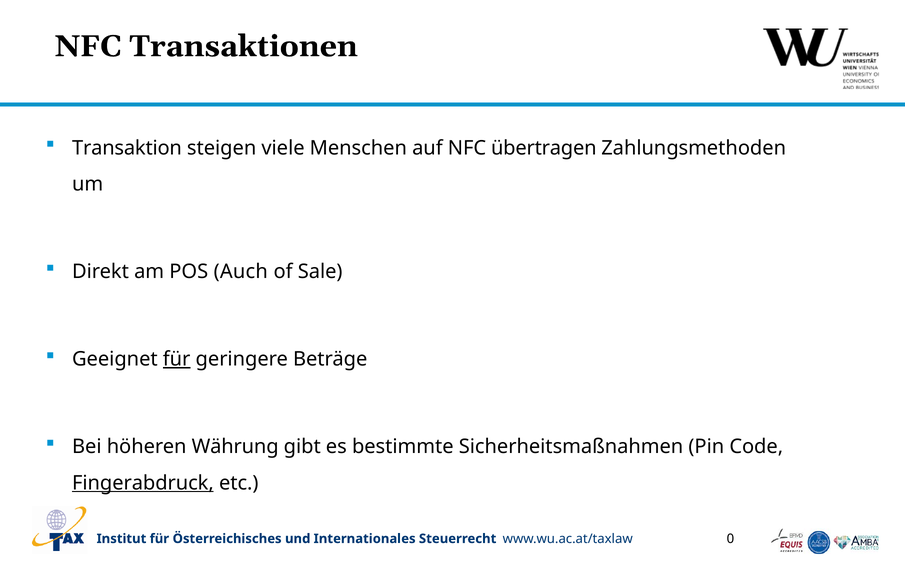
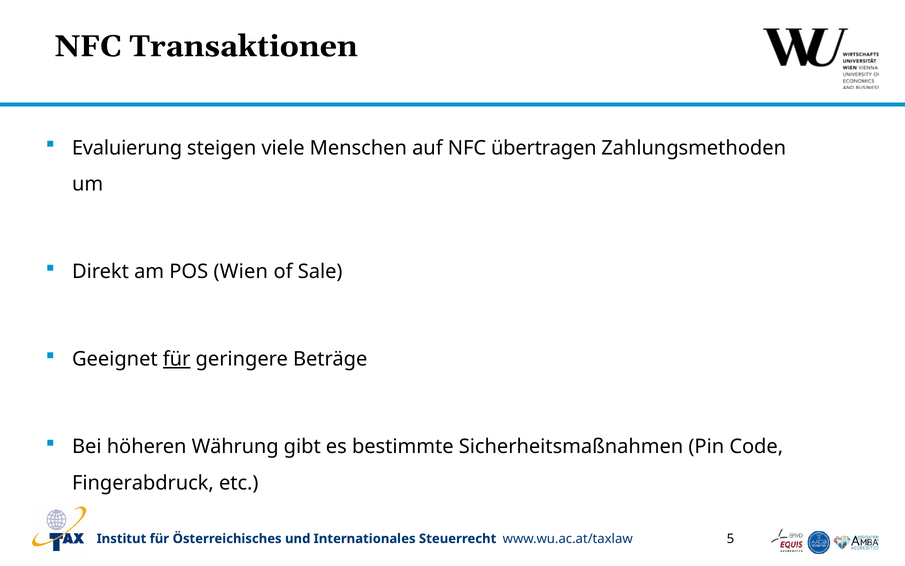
Transaktion: Transaktion -> Evaluierung (127, 148)
Auch: Auch -> Wien (241, 272)
Fingerabdruck underline: present -> none (143, 483)
0: 0 -> 5 (730, 538)
